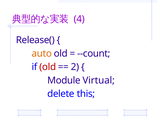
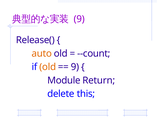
4: 4 -> 9 (79, 19)
old colour: red -> orange (48, 67)
2: 2 -> 9 (75, 67)
Virtual: Virtual -> Return (99, 80)
